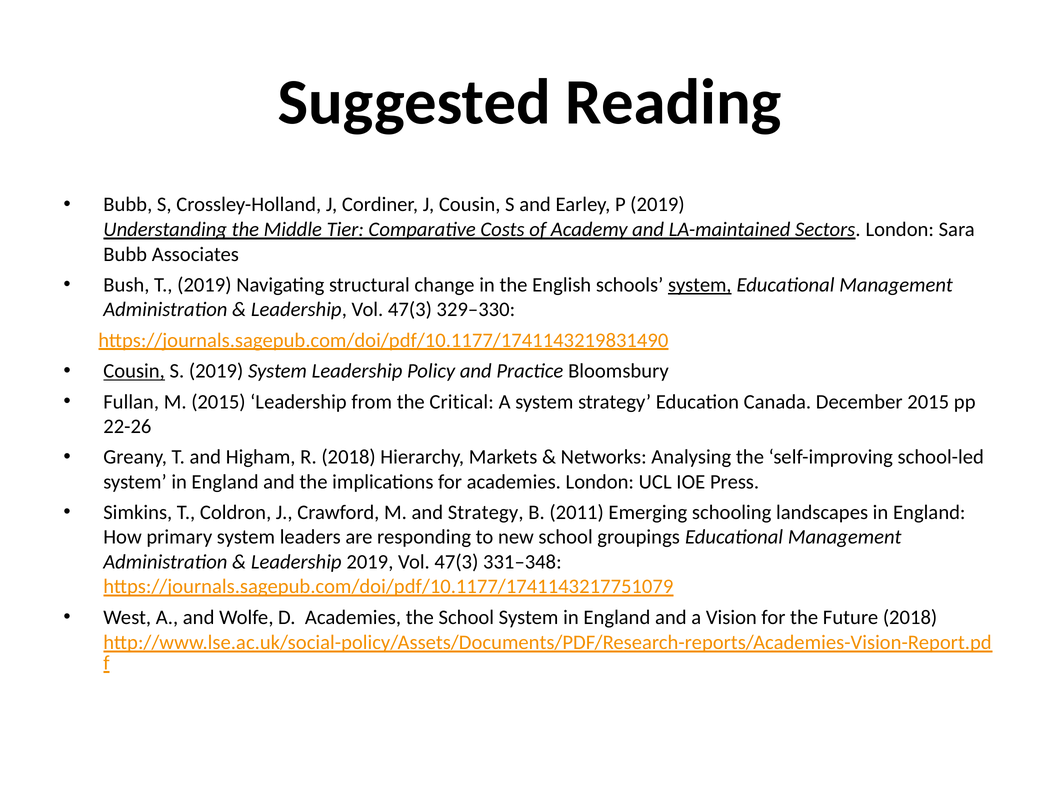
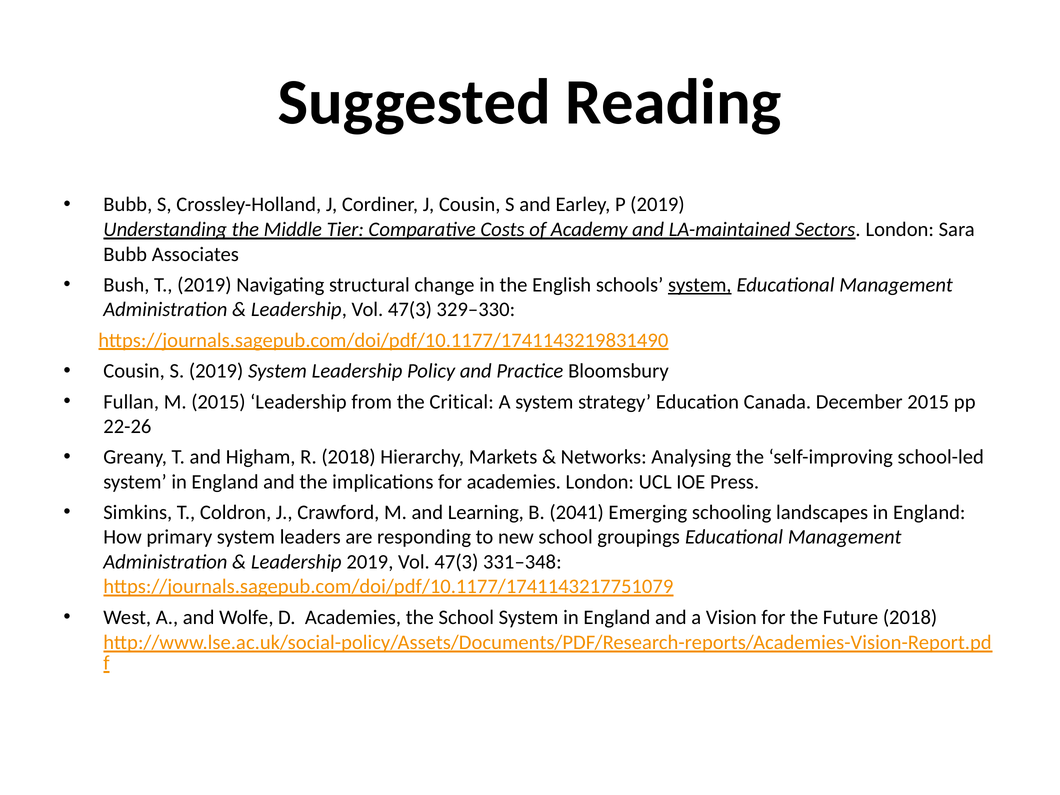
Cousin underline: present -> none (134, 371)
and Strategy: Strategy -> Learning (486, 512)
2011: 2011 -> 2041 (577, 512)
